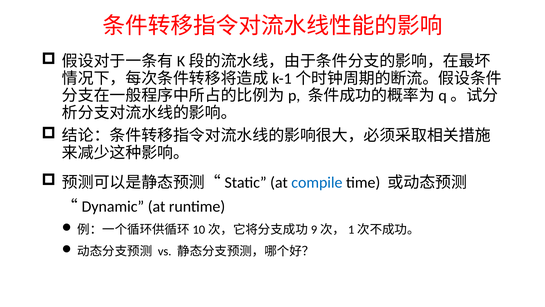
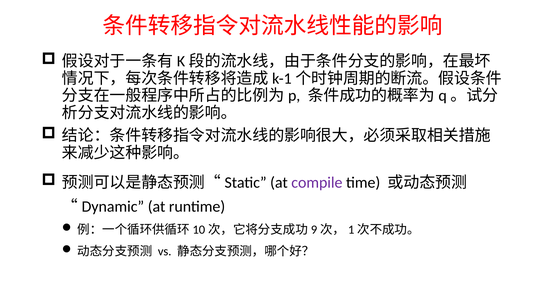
compile colour: blue -> purple (317, 182)
